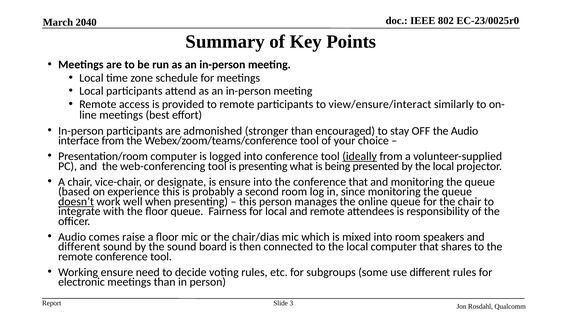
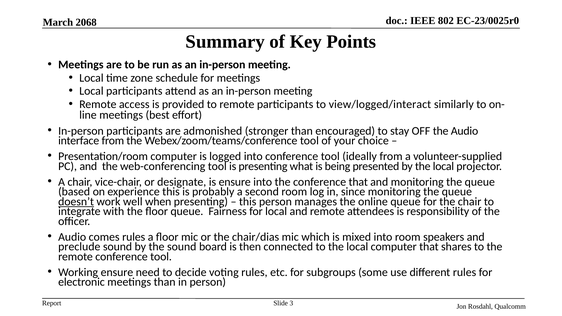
2040: 2040 -> 2068 (86, 22)
view/ensure/interact: view/ensure/interact -> view/logged/interact (380, 104)
ideally underline: present -> none (360, 156)
comes raise: raise -> rules (134, 237)
different: different -> preclude (79, 247)
